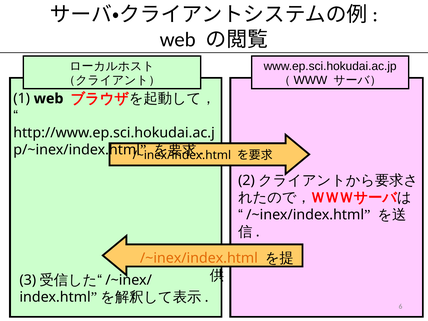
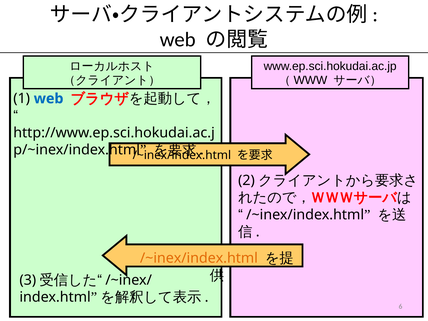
web colour: black -> blue (49, 99)
